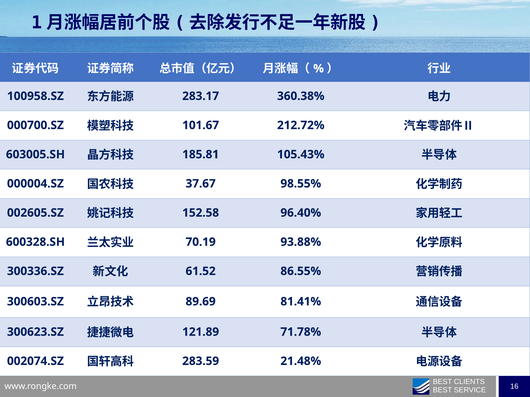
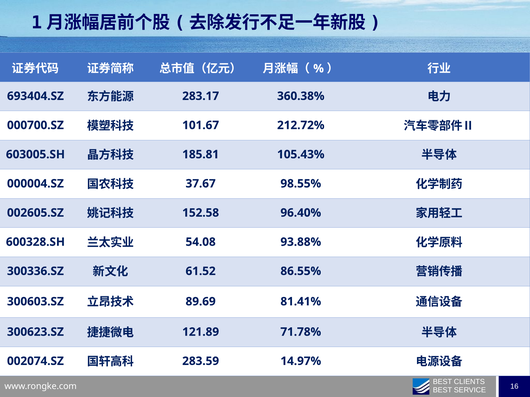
100958.SZ: 100958.SZ -> 693404.SZ (35, 96)
70.19: 70.19 -> 54.08 (201, 242)
21.48%: 21.48% -> 14.97% (301, 362)
